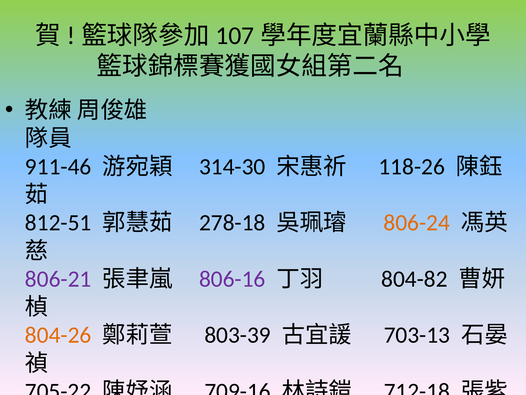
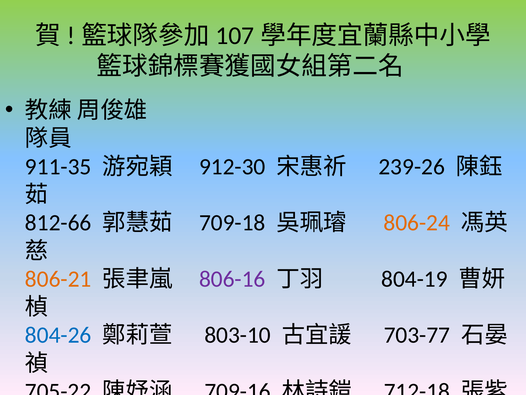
911-46: 911-46 -> 911-35 (58, 166)
314-30: 314-30 -> 912-30 (232, 166)
118-26: 118-26 -> 239-26 (412, 166)
812-51: 812-51 -> 812-66 (58, 223)
278-18: 278-18 -> 709-18 (232, 223)
806-21 colour: purple -> orange (58, 279)
804-82: 804-82 -> 804-19 (414, 279)
804-26 colour: orange -> blue (58, 335)
803-39: 803-39 -> 803-10 (238, 335)
703-13: 703-13 -> 703-77 (417, 335)
